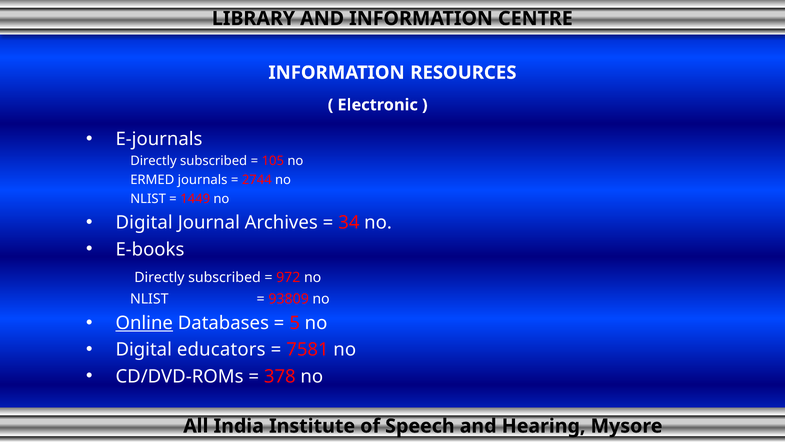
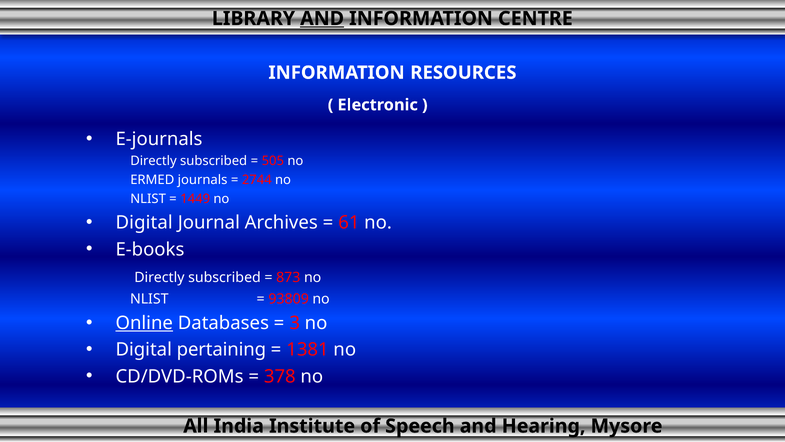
AND underline: none -> present (322, 19)
105: 105 -> 505 (273, 161)
34: 34 -> 61 (349, 223)
972: 972 -> 873 (288, 277)
5: 5 -> 3 (295, 323)
educators: educators -> pertaining (221, 350)
7581: 7581 -> 1381 (307, 350)
